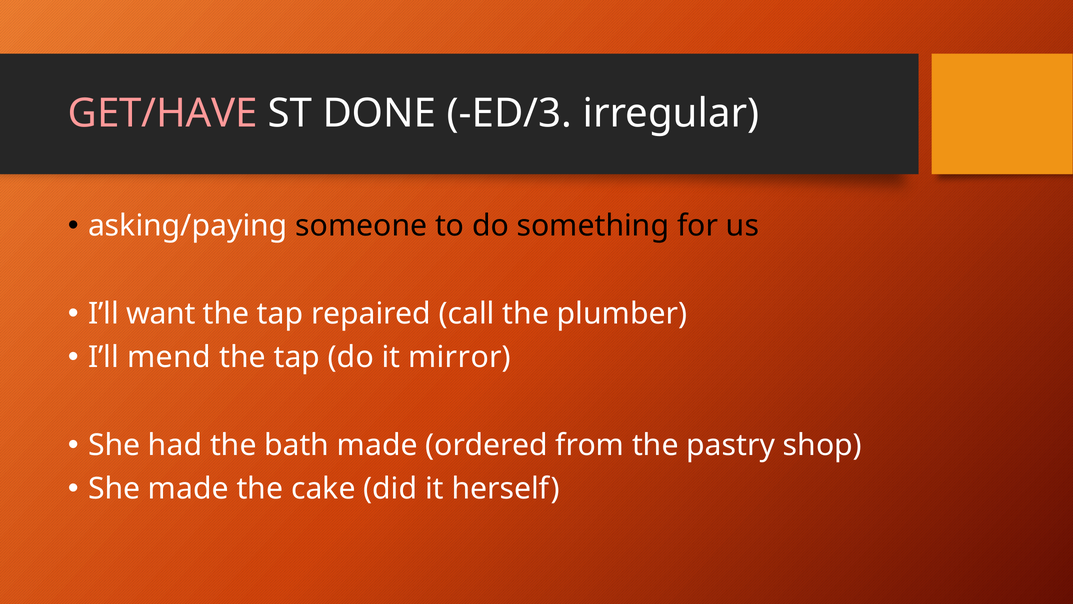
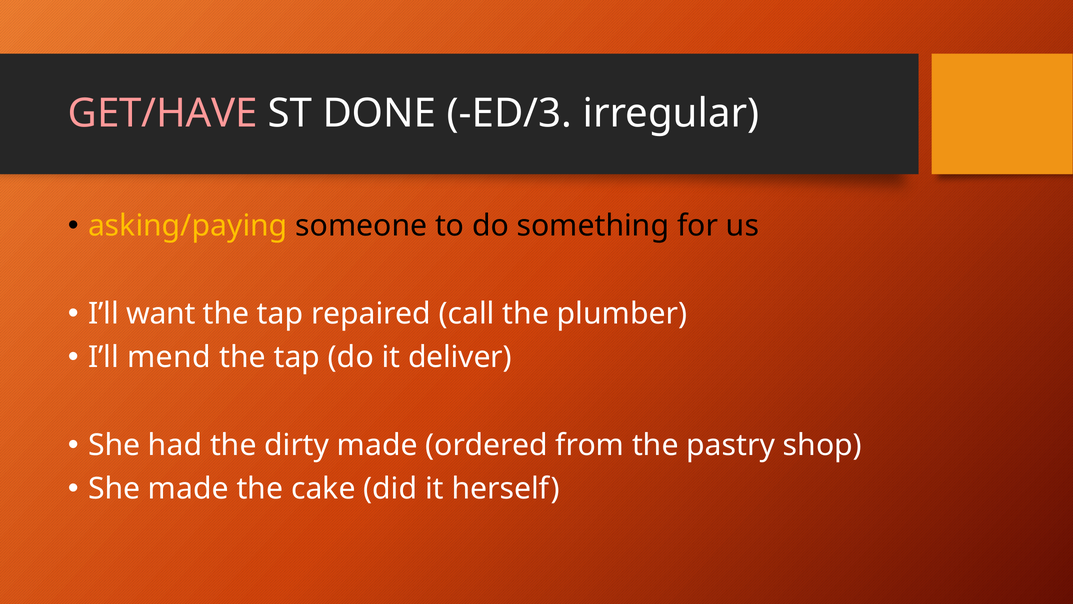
asking/paying colour: white -> yellow (188, 226)
mirror: mirror -> deliver (460, 357)
bath: bath -> dirty (297, 445)
